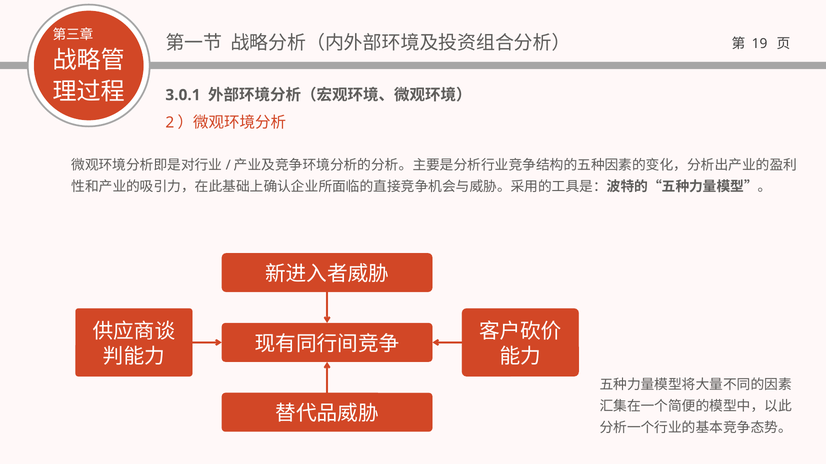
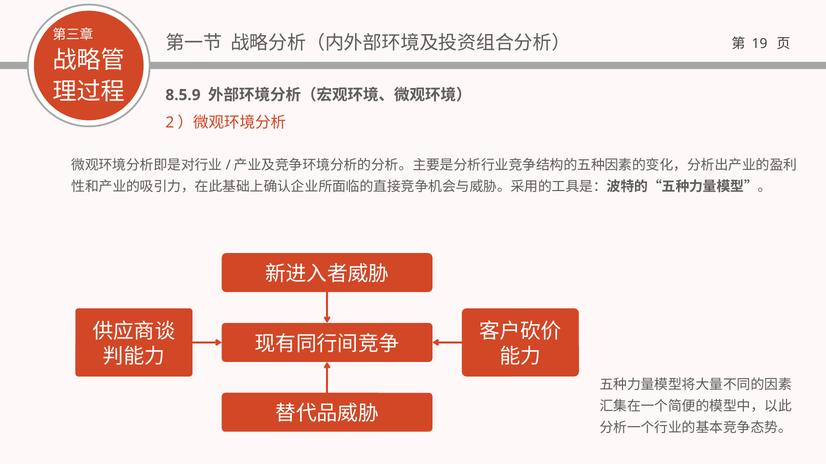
3.0.1: 3.0.1 -> 8.5.9 (183, 95)
